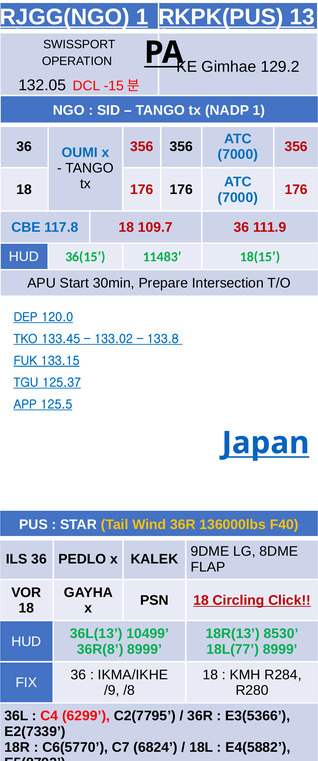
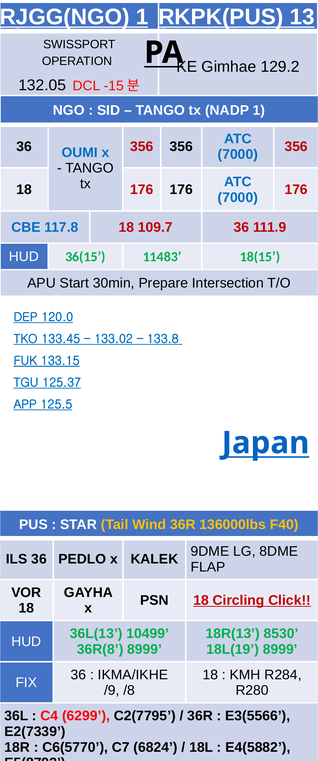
18L(77: 18L(77 -> 18L(19 (233, 649)
E3(5366: E3(5366 -> E3(5566 (258, 716)
